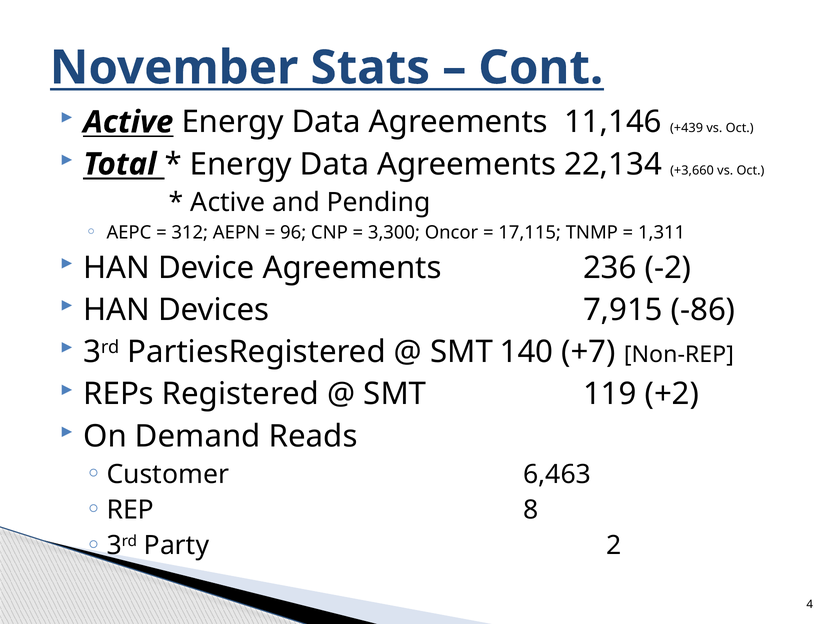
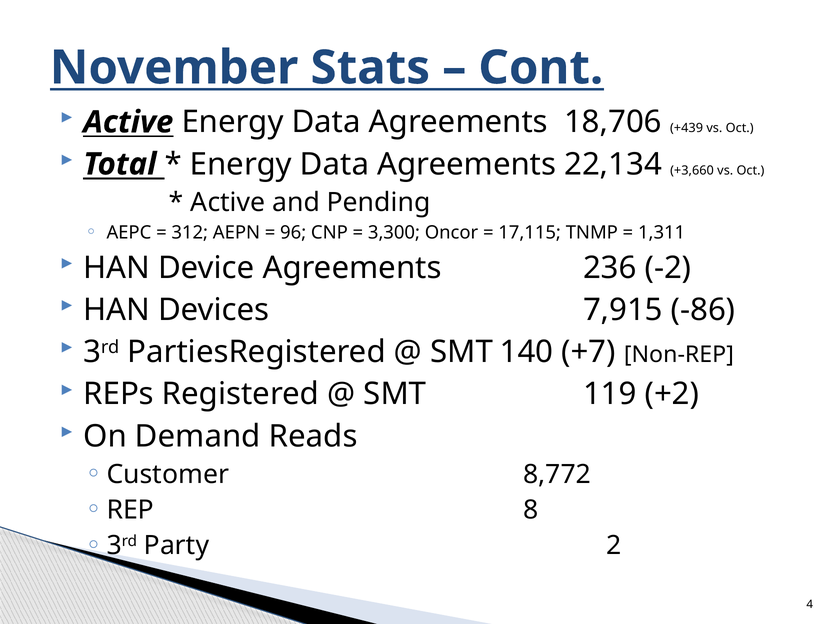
11,146: 11,146 -> 18,706 (613, 122)
6,463: 6,463 -> 8,772 (557, 475)
